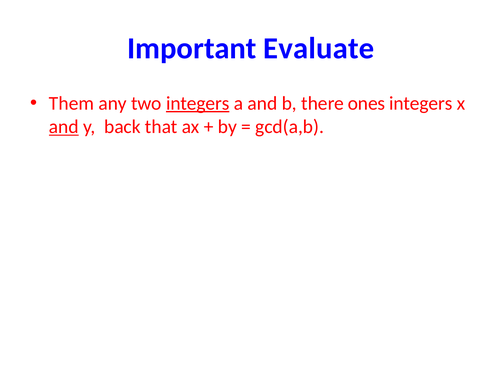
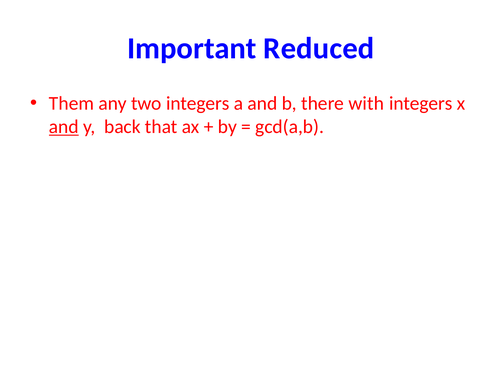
Evaluate: Evaluate -> Reduced (319, 49)
integers underline: present -> none (198, 103)
ones: ones -> with (366, 103)
